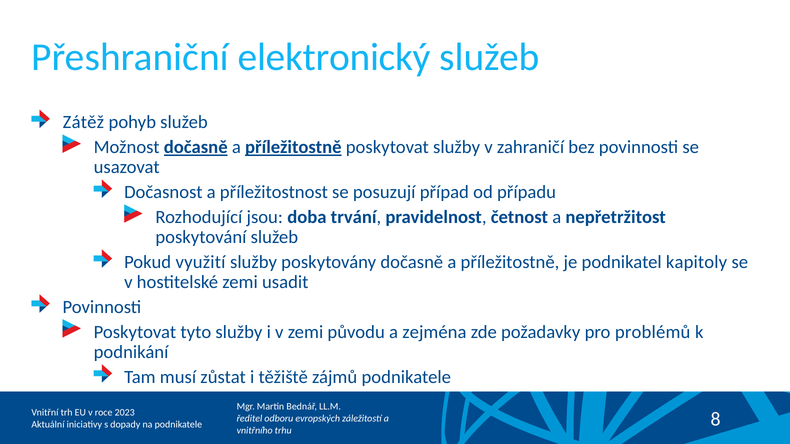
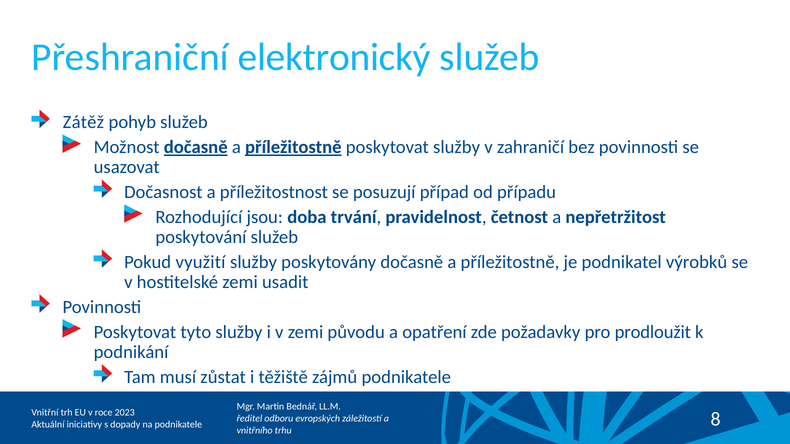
kapitoly: kapitoly -> výrobků (697, 262)
zejména: zejména -> opatření (434, 332)
problémů: problémů -> prodloužit (653, 332)
